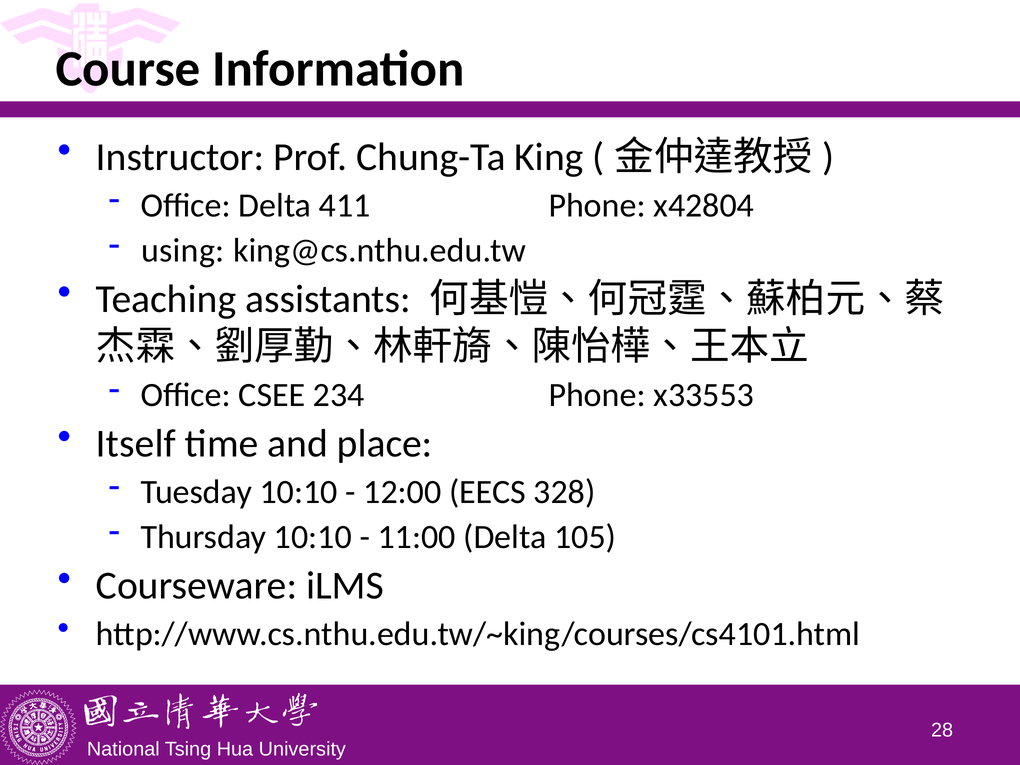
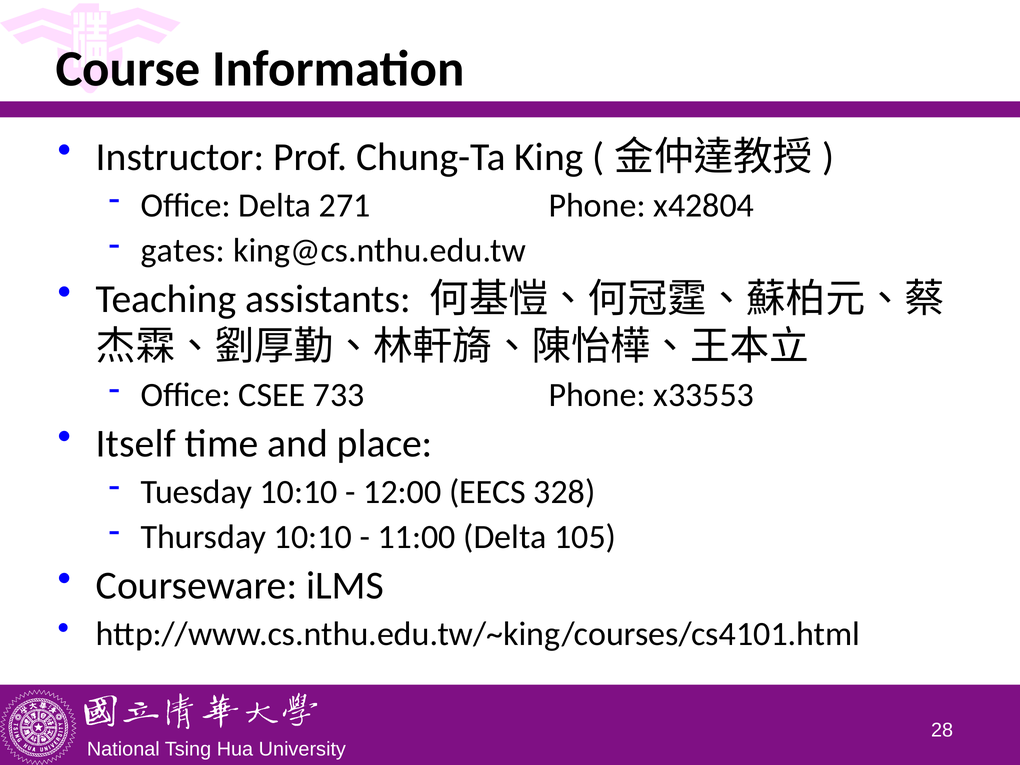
411: 411 -> 271 (345, 205)
using: using -> gates (183, 250)
234: 234 -> 733 (339, 395)
